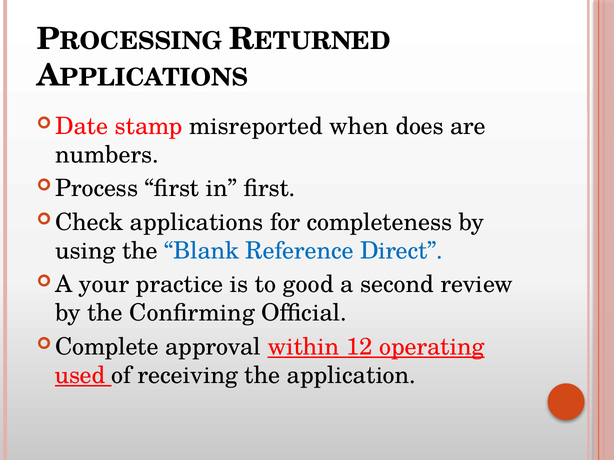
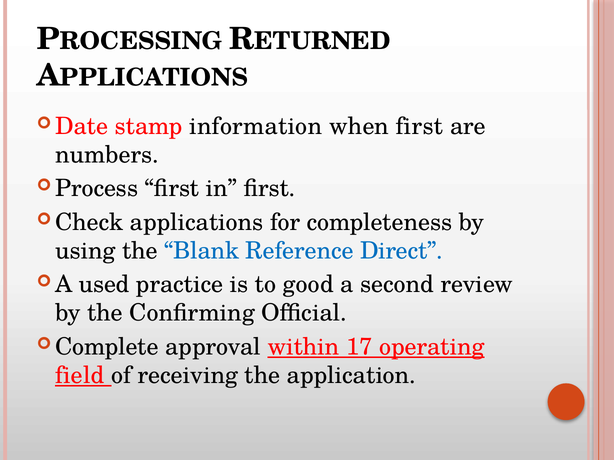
misreported: misreported -> information (256, 126)
when does: does -> first (419, 126)
your: your -> used (104, 285)
12: 12 -> 17 (359, 347)
used: used -> field (80, 376)
